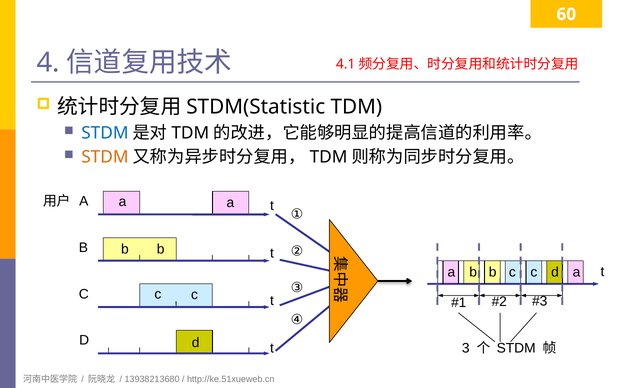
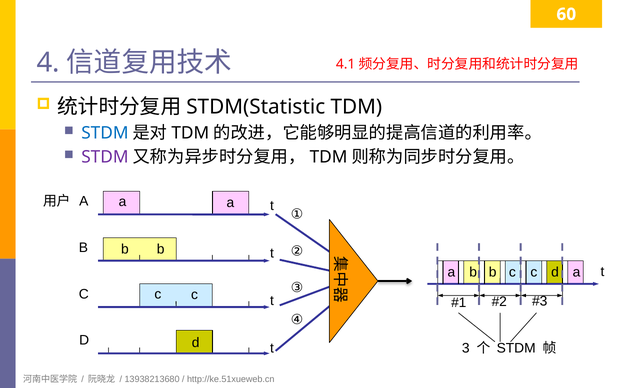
STDM colour: orange -> purple (105, 157)
